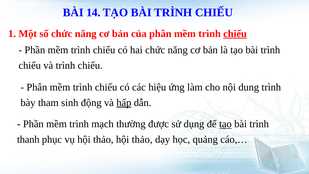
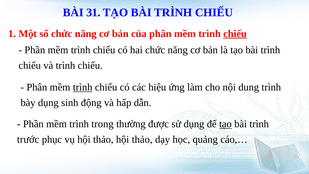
14: 14 -> 31 (93, 12)
trình underline: none -> present (83, 87)
bày tham: tham -> dụng (48, 103)
hấp underline: present -> none (124, 103)
mạch: mạch -> trong (102, 124)
thanh: thanh -> trước (28, 139)
